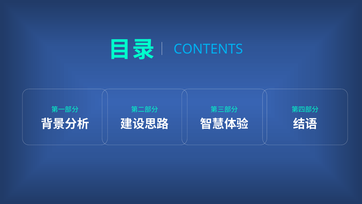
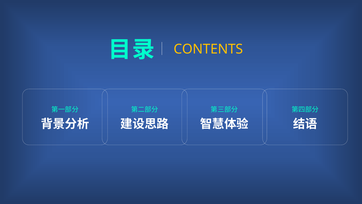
CONTENTS colour: light blue -> yellow (208, 49)
